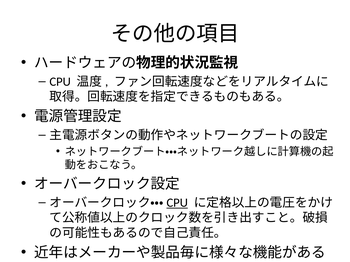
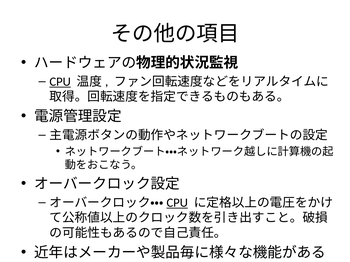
CPU underline: none -> present (60, 82)
